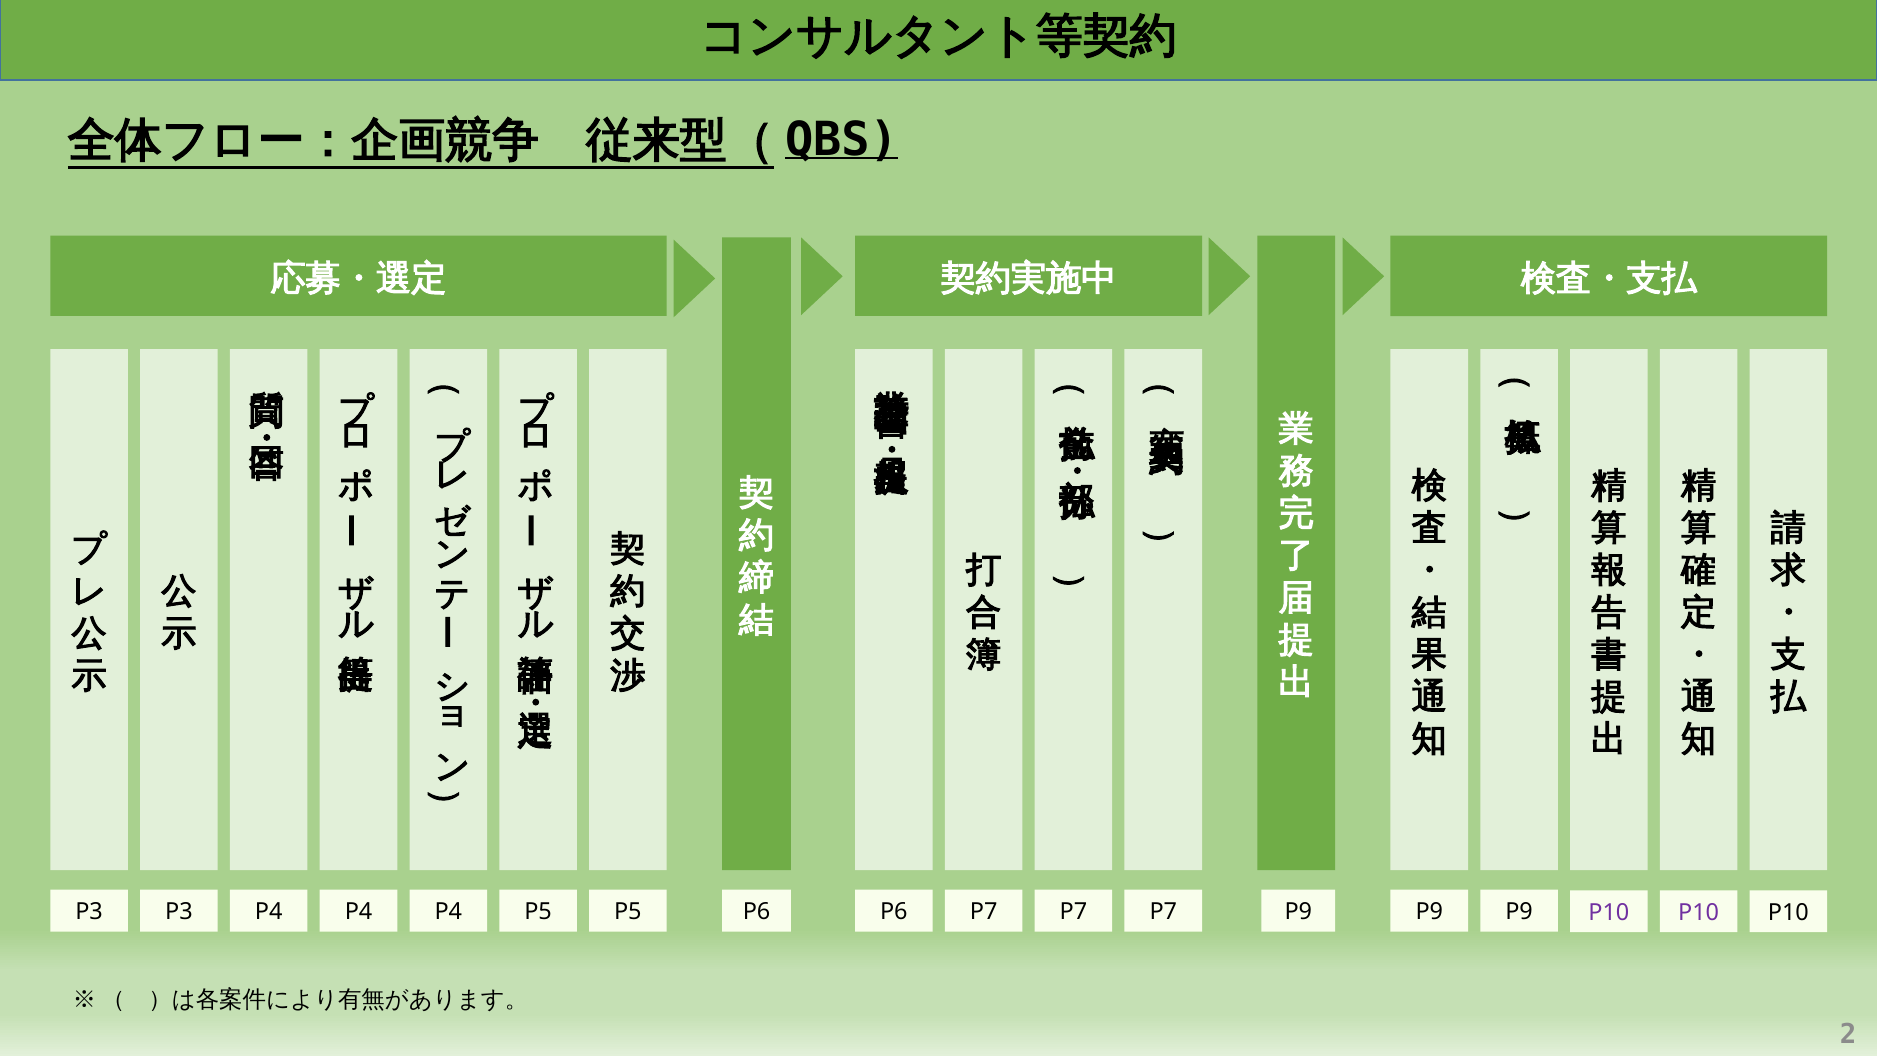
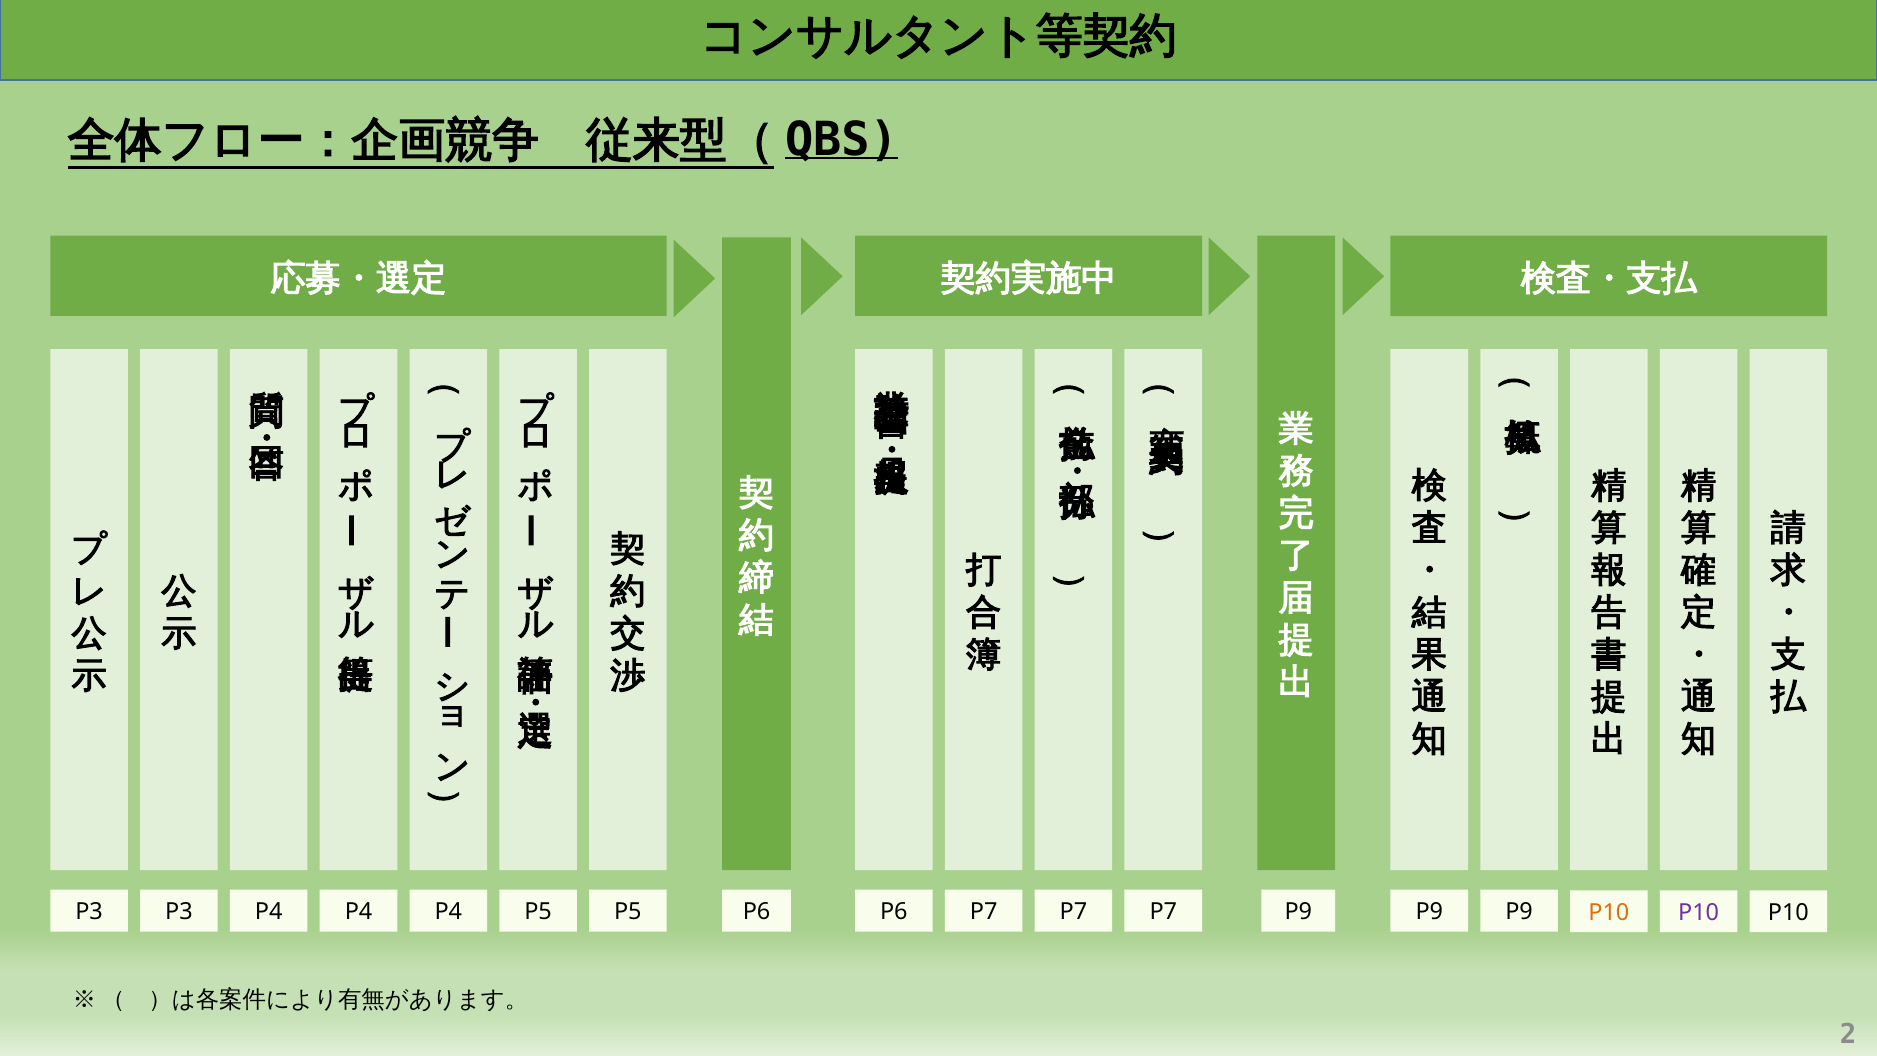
P10 colour: purple -> orange (1609, 913)
